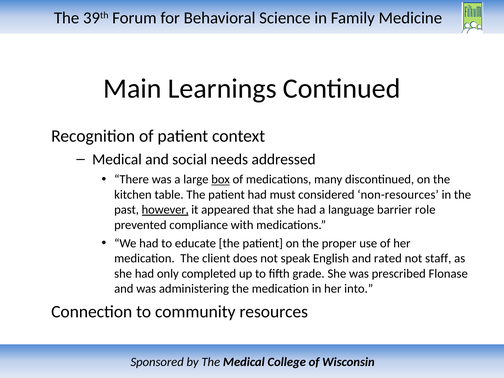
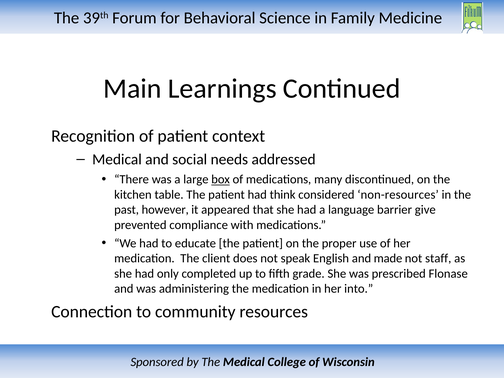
must: must -> think (283, 195)
however underline: present -> none (165, 210)
role: role -> give (425, 210)
rated: rated -> made (388, 258)
